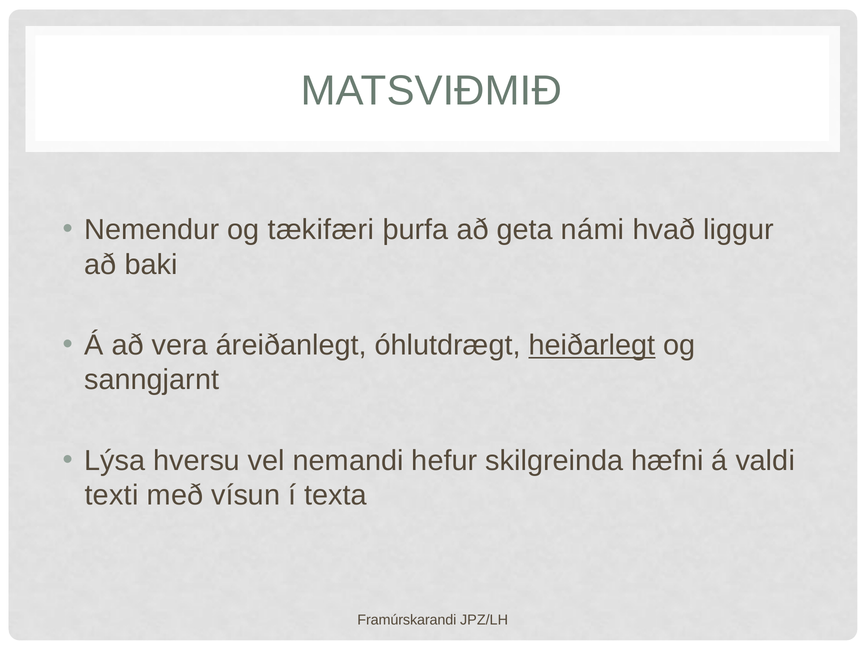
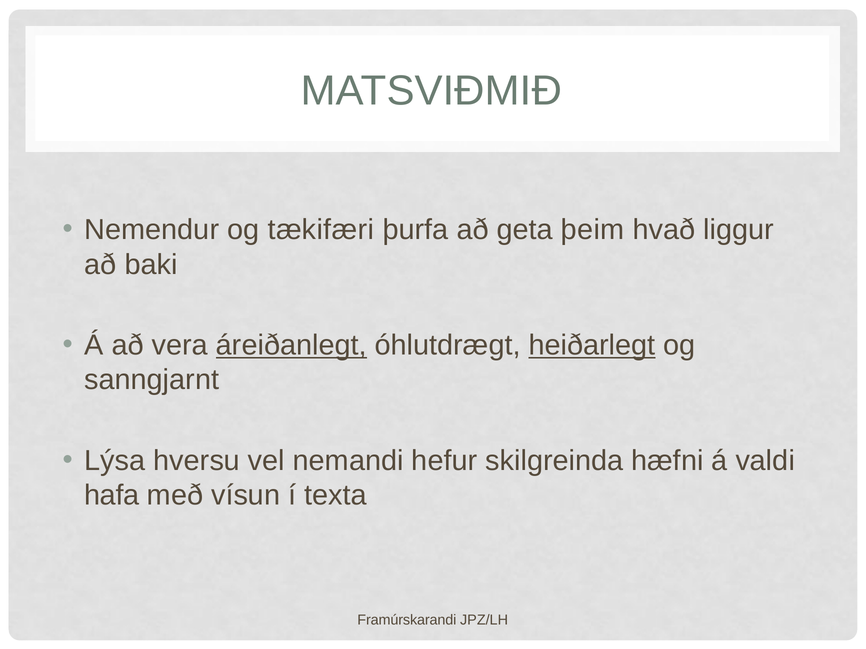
námi: námi -> þeim (593, 230)
áreiðanlegt underline: none -> present (291, 345)
texti: texti -> hafa (112, 496)
